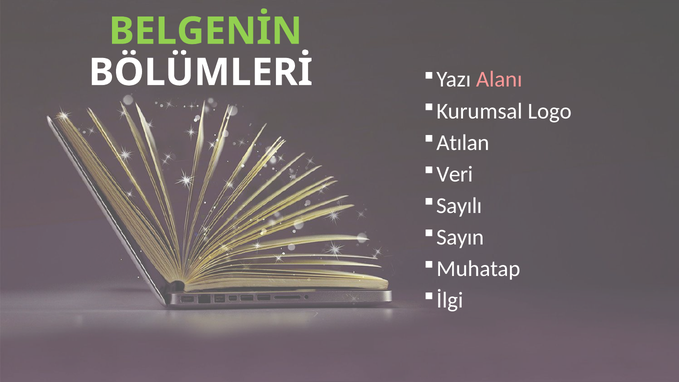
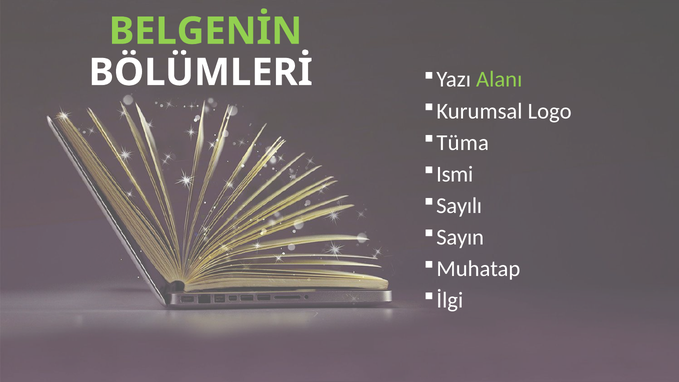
Alanı colour: pink -> light green (499, 79)
Atılan: Atılan -> Tüma (463, 143)
Veri: Veri -> Ismi (455, 174)
